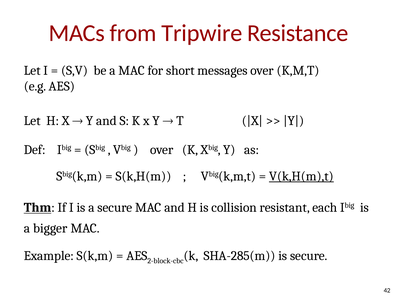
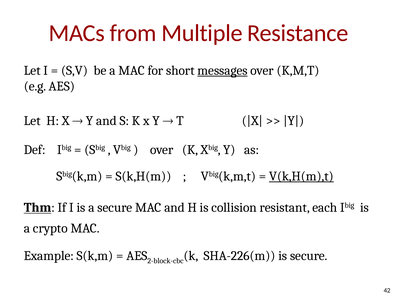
Tripwire: Tripwire -> Multiple (202, 33)
messages underline: none -> present (223, 70)
bigger: bigger -> crypto (50, 228)
SHA-285(m: SHA-285(m -> SHA-226(m (240, 256)
